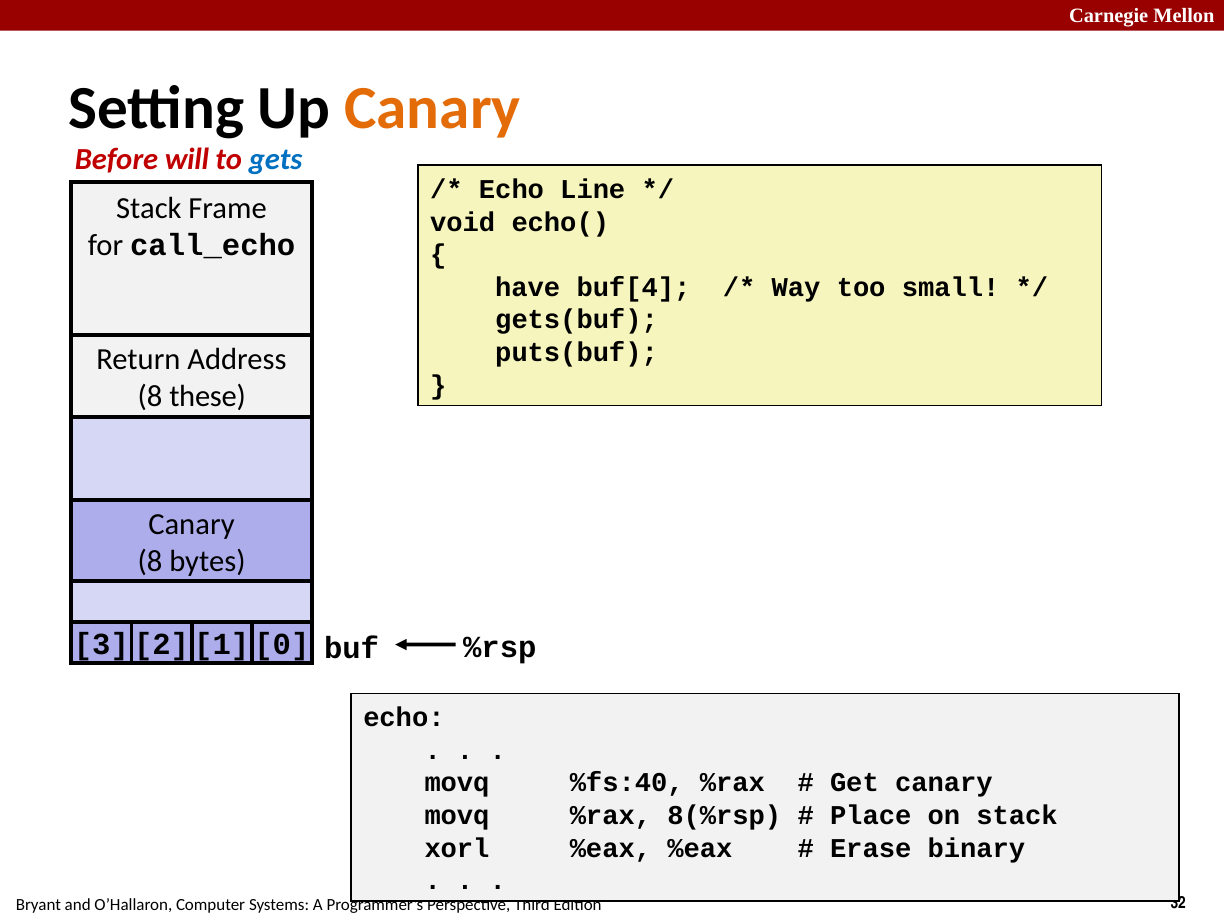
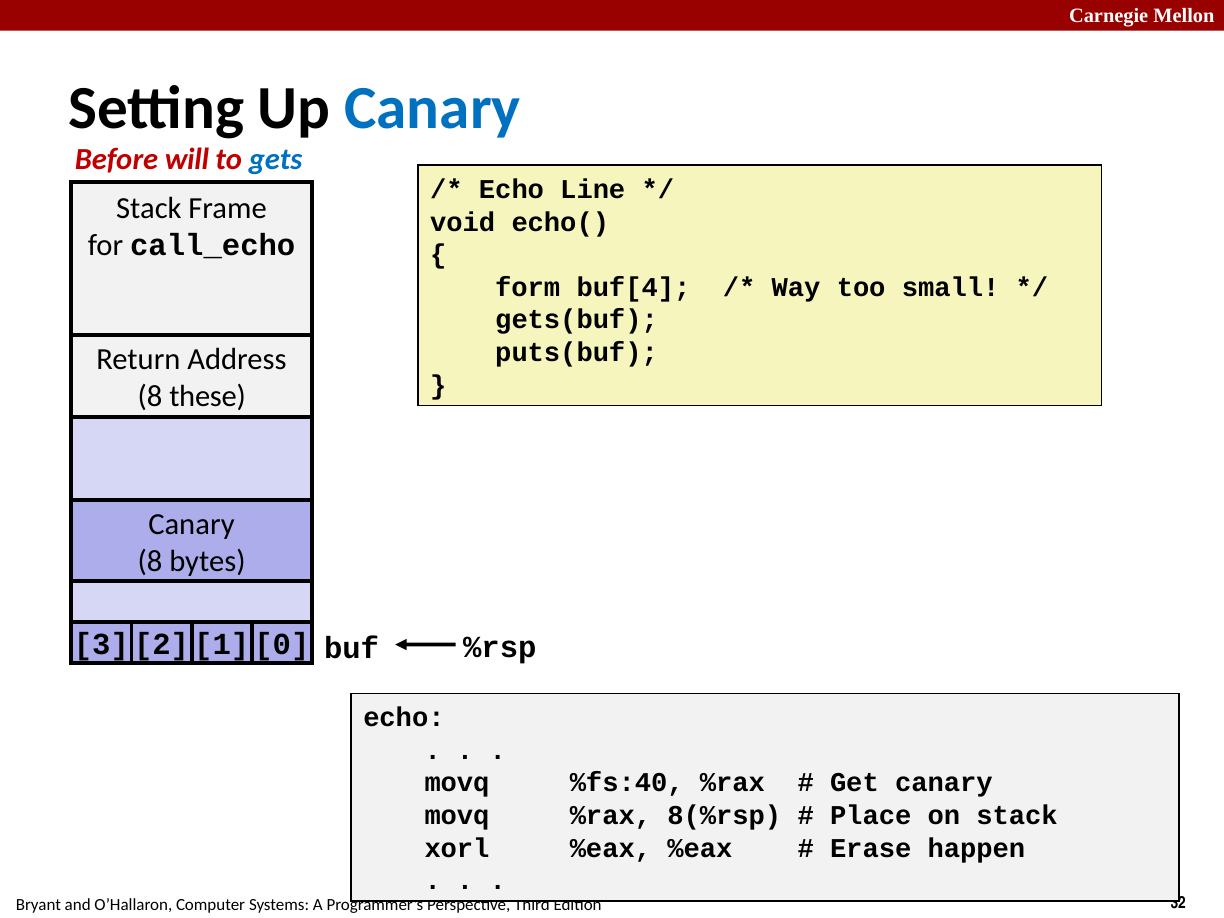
Canary colour: orange -> blue (433, 109)
have: have -> form (528, 287)
binary: binary -> happen (976, 848)
